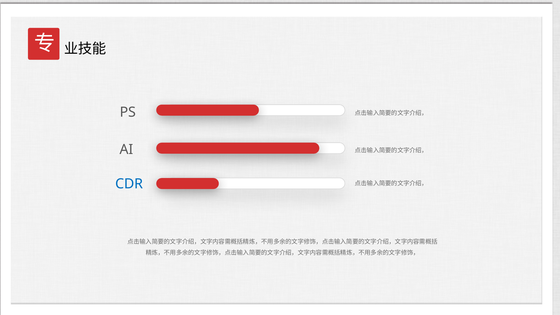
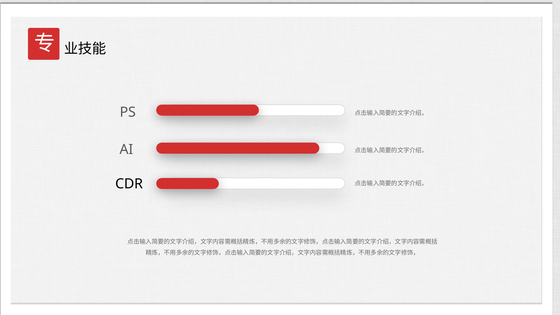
CDR colour: blue -> black (129, 184)
